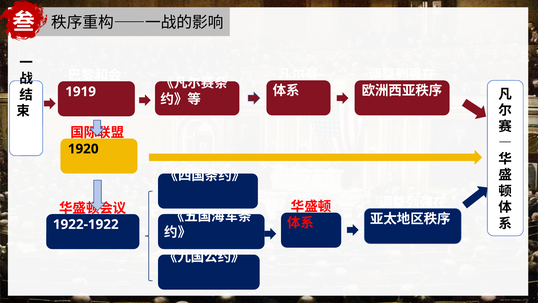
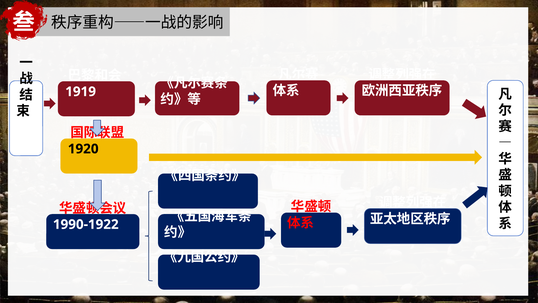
1922-1922: 1922-1922 -> 1990-1922 (86, 224)
